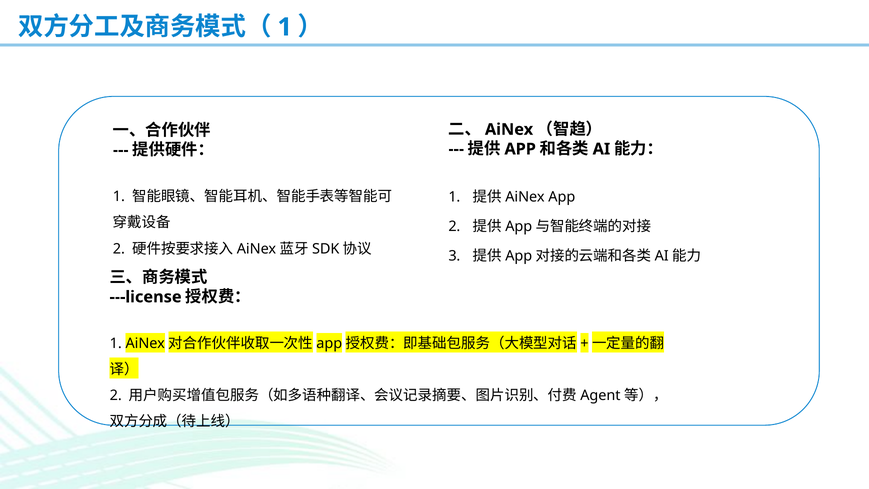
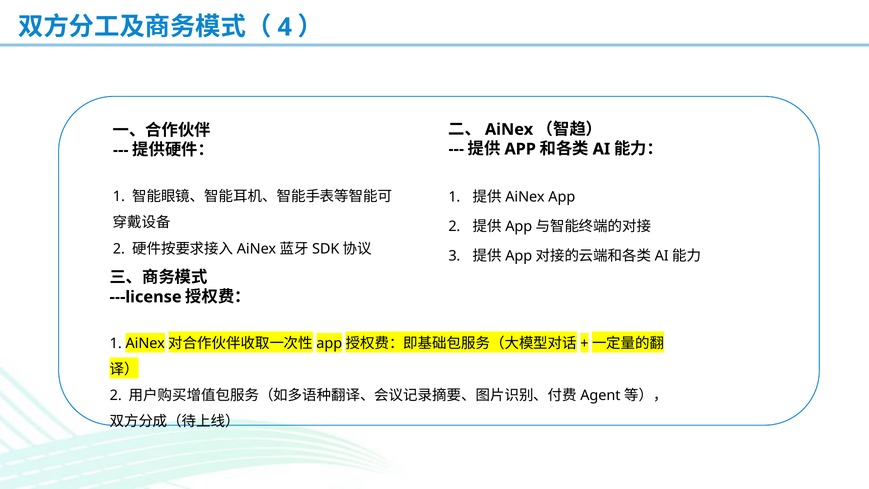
1: 1 -> 4 (285, 27)
